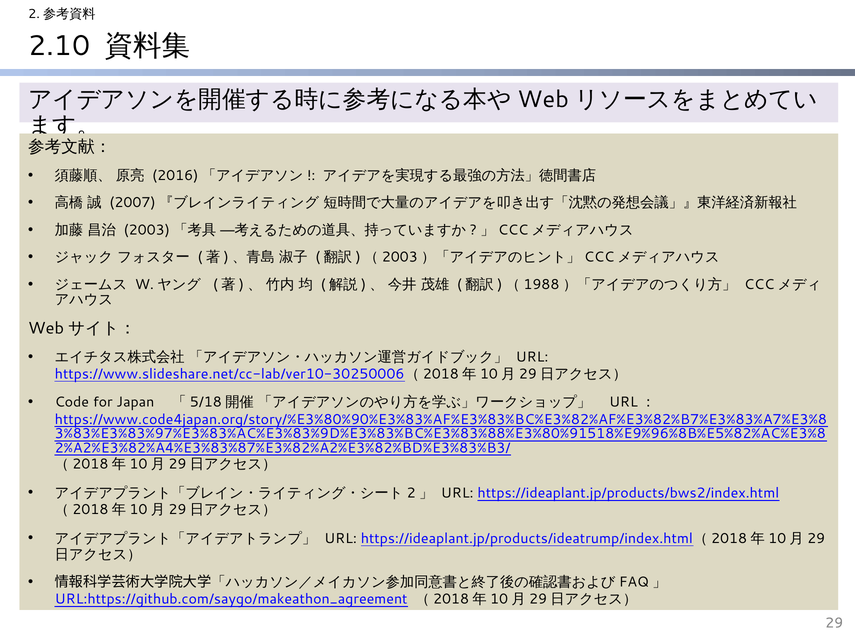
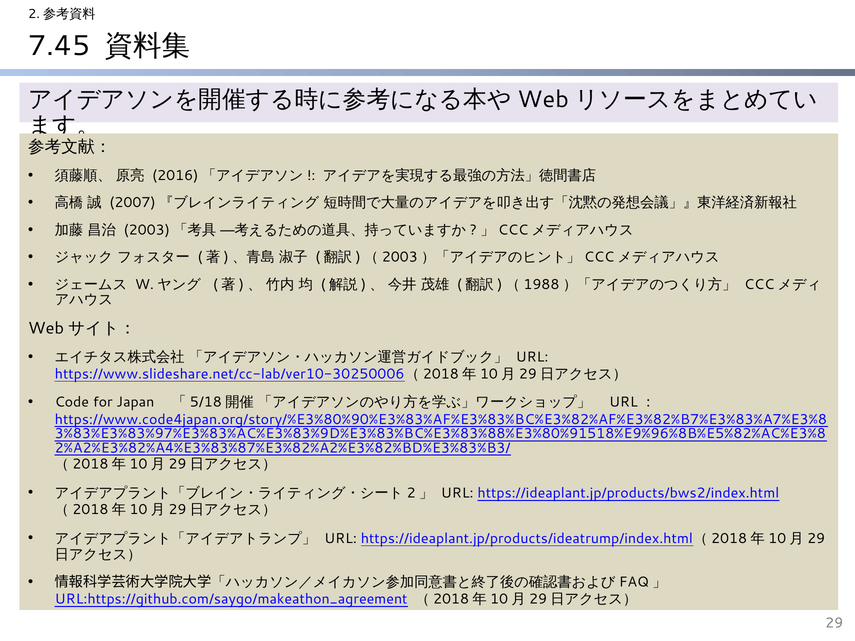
2.10: 2.10 -> 7.45 (59, 46)
